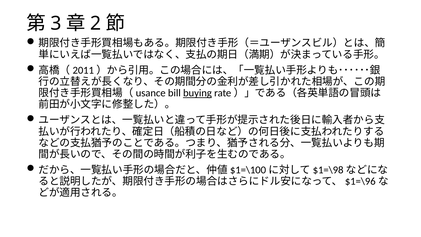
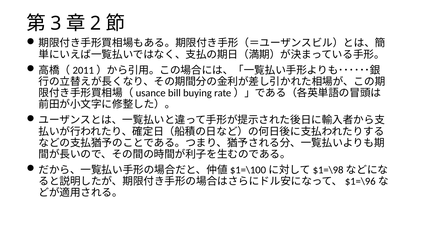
buying underline: present -> none (197, 93)
